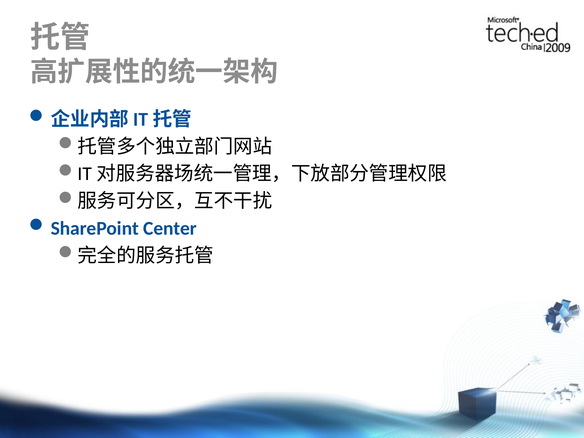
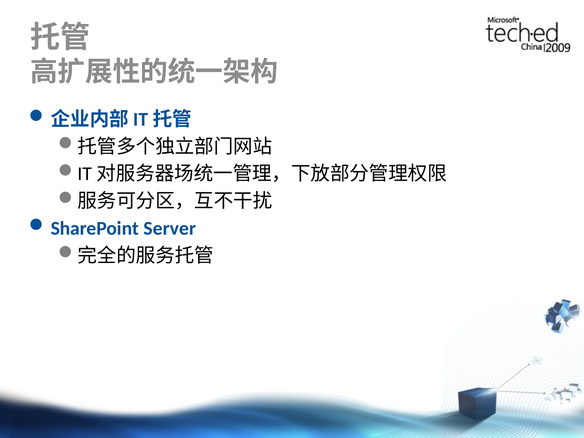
Center: Center -> Server (170, 228)
